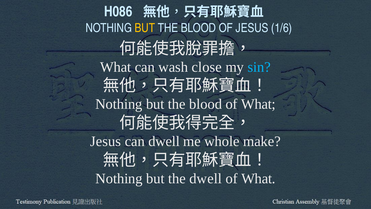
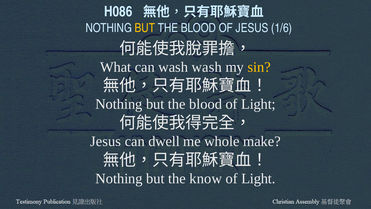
wash close: close -> wash (207, 67)
sin colour: light blue -> yellow (259, 67)
blood of What: What -> Light (258, 104)
the dwell: dwell -> know (206, 178)
What: What -> Light (258, 178)
